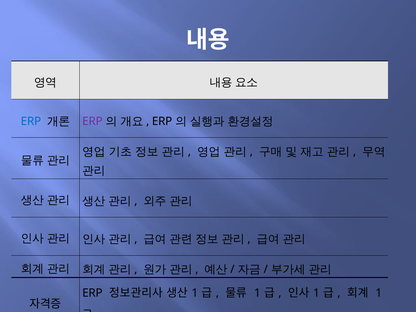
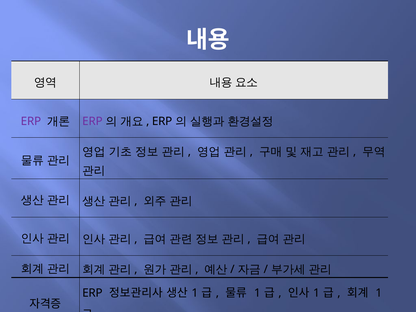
ERP colour: blue -> purple (31, 121)
